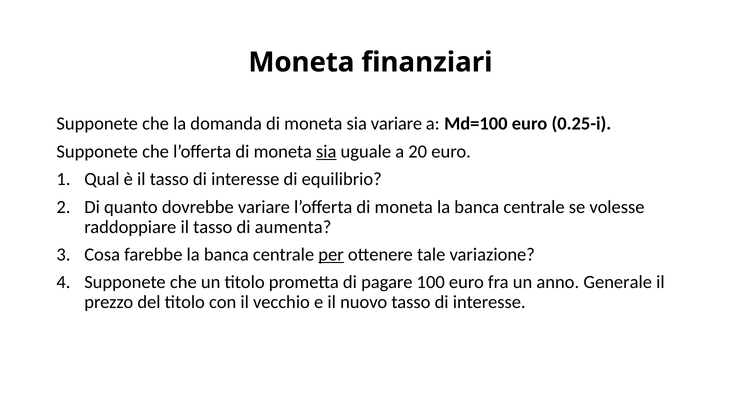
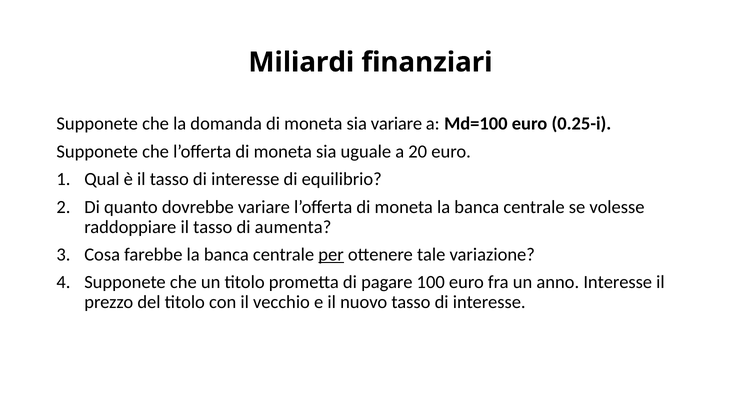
Moneta: Moneta -> Miliardi (301, 62)
sia underline: present -> none (326, 151)
anno Generale: Generale -> Interesse (618, 282)
